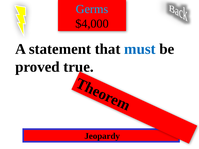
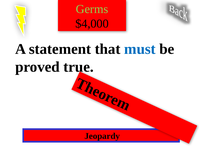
Germs colour: light blue -> light green (92, 9)
